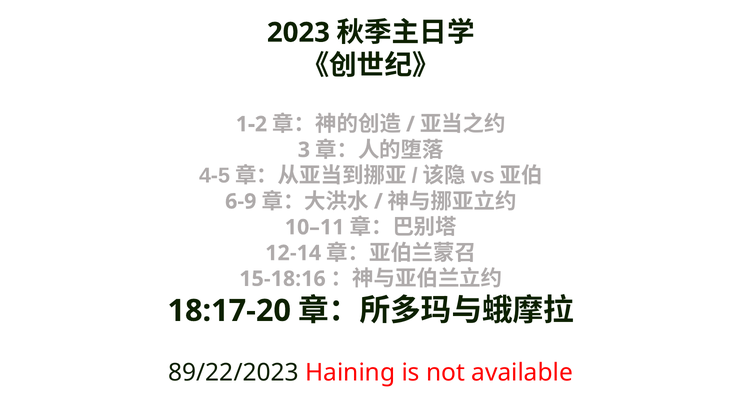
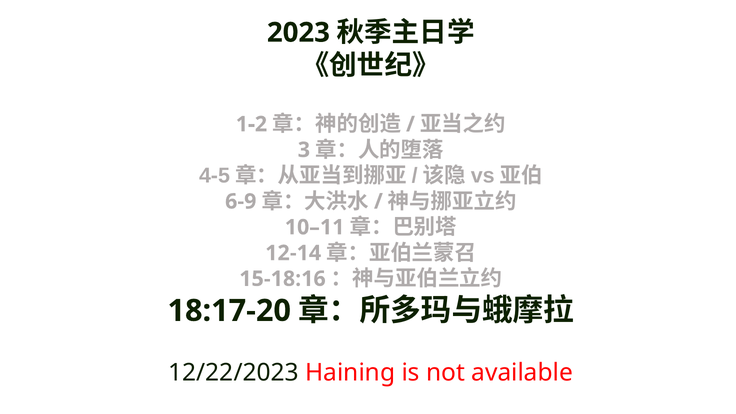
89/22/2023: 89/22/2023 -> 12/22/2023 (234, 373)
